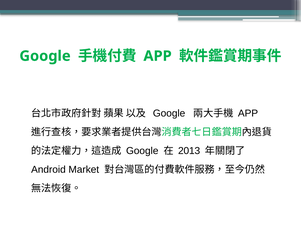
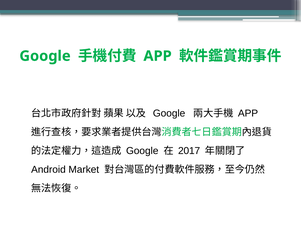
2013: 2013 -> 2017 (189, 151)
